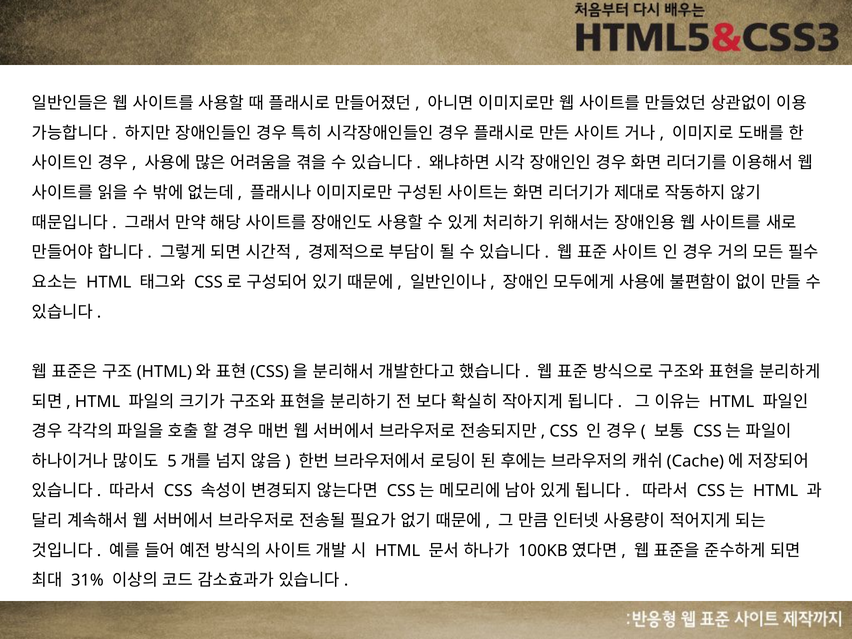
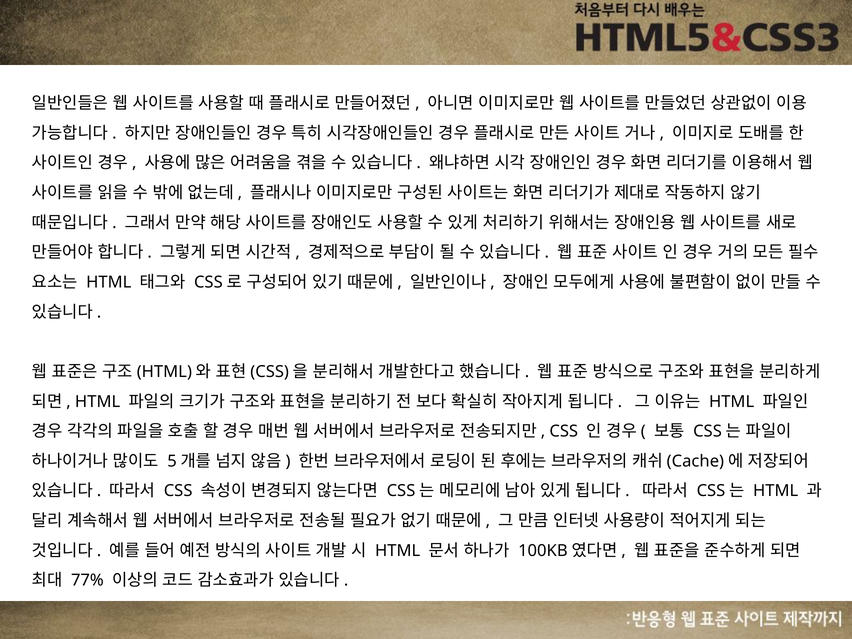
31%: 31% -> 77% (87, 580)
